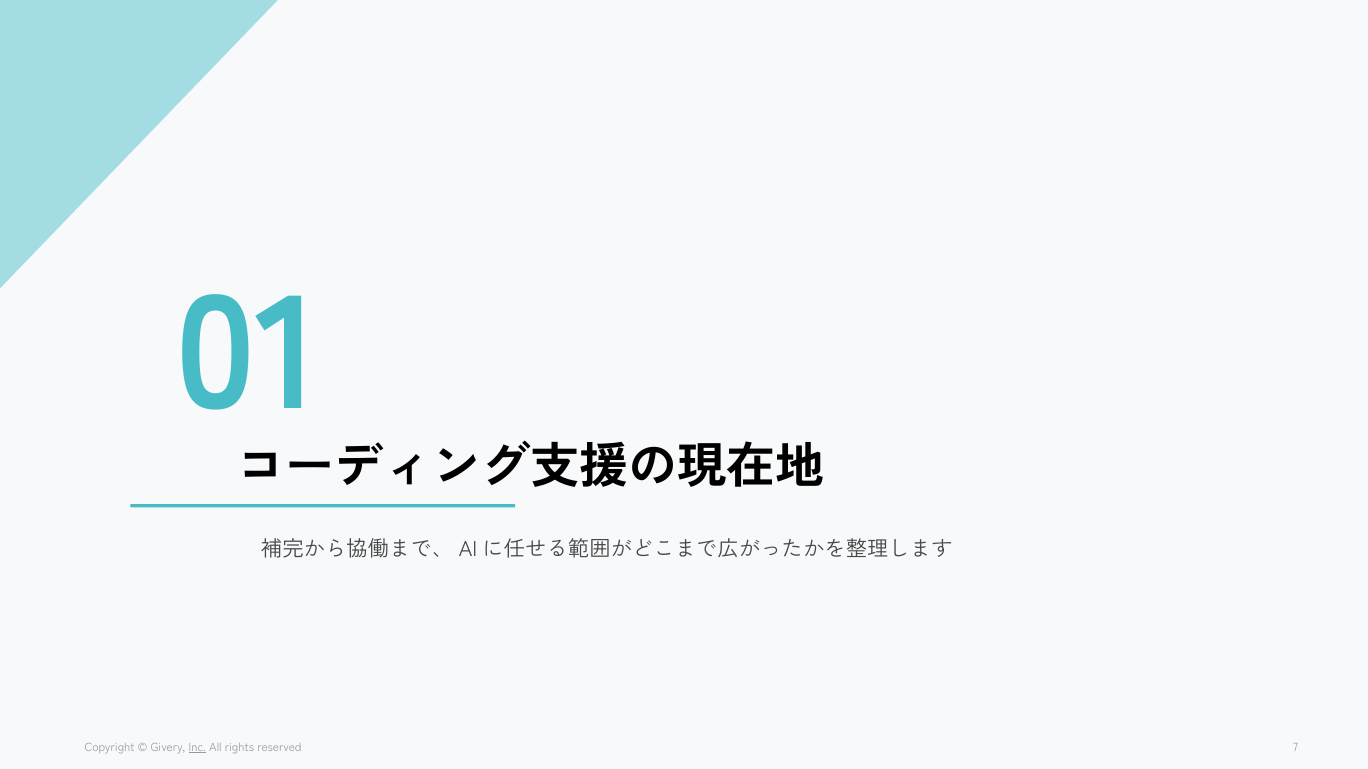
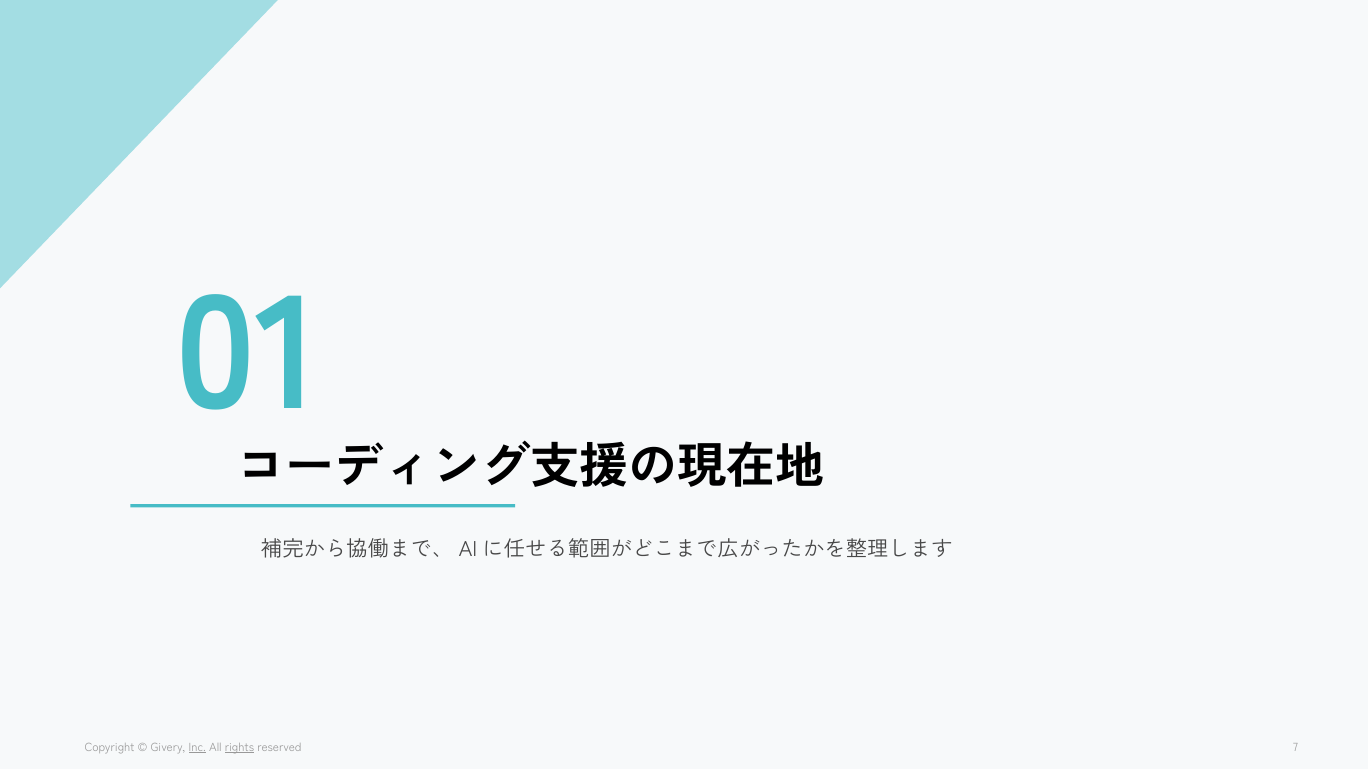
rights underline: none -> present (239, 748)
